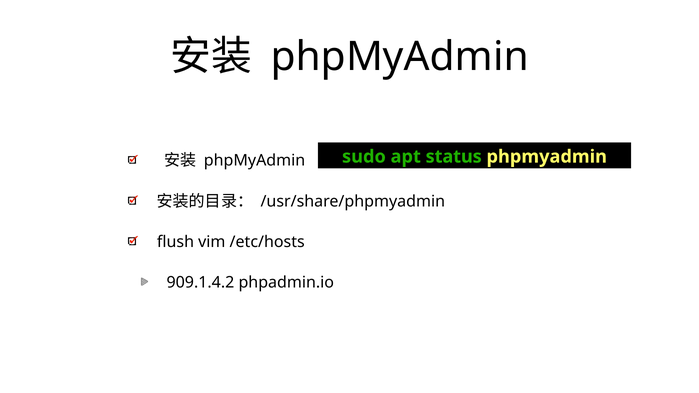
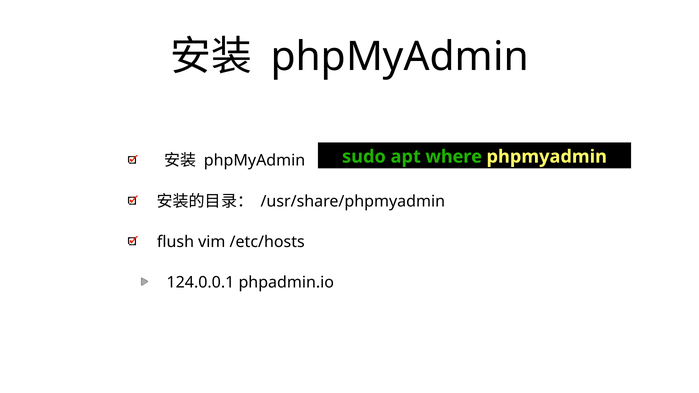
status: status -> where (454, 157)
909.1.4.2: 909.1.4.2 -> 124.0.0.1 (200, 283)
